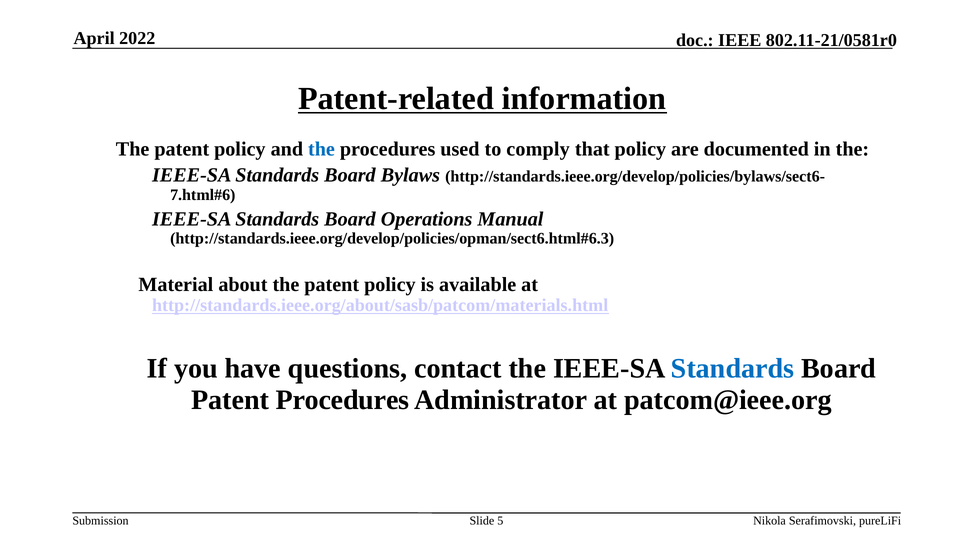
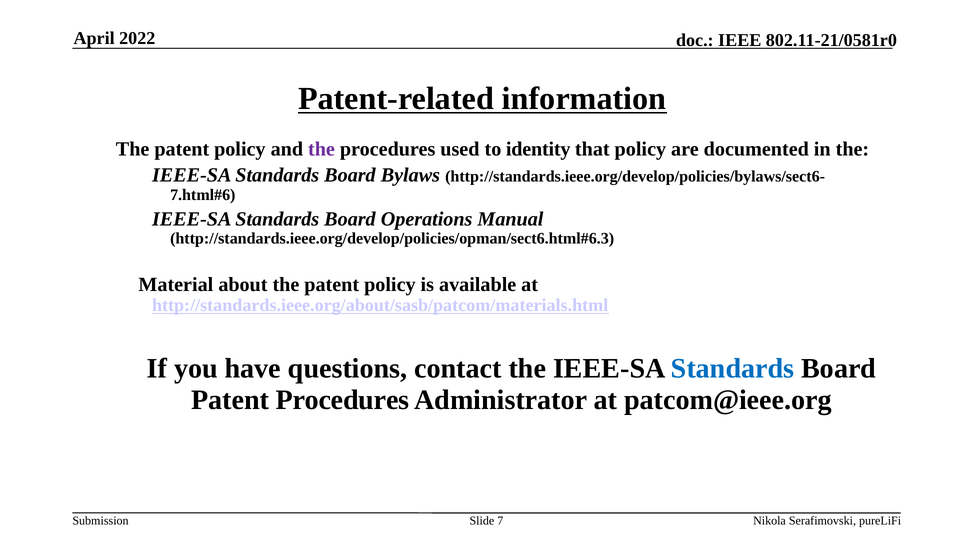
the colour: blue -> purple (321, 149)
comply: comply -> identity (538, 149)
5: 5 -> 7 (500, 521)
